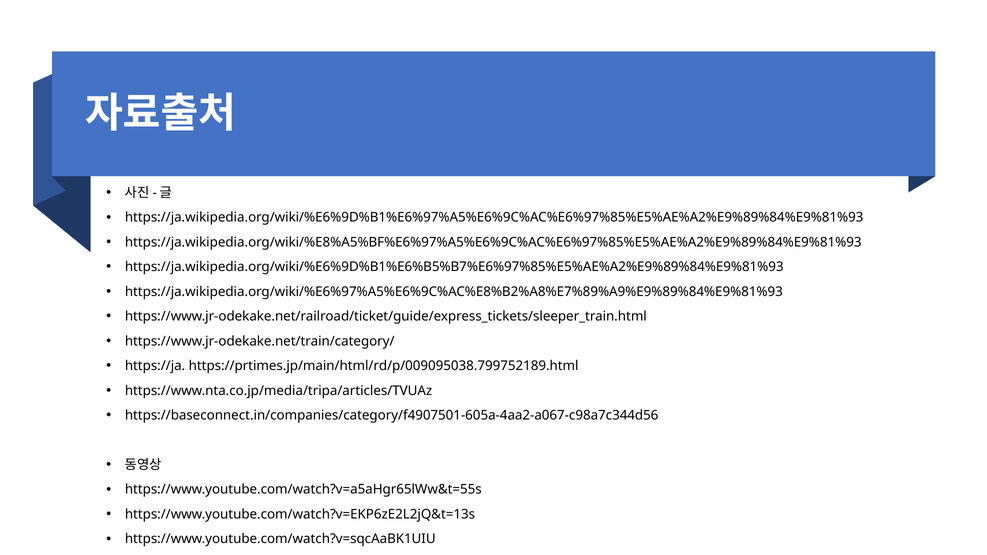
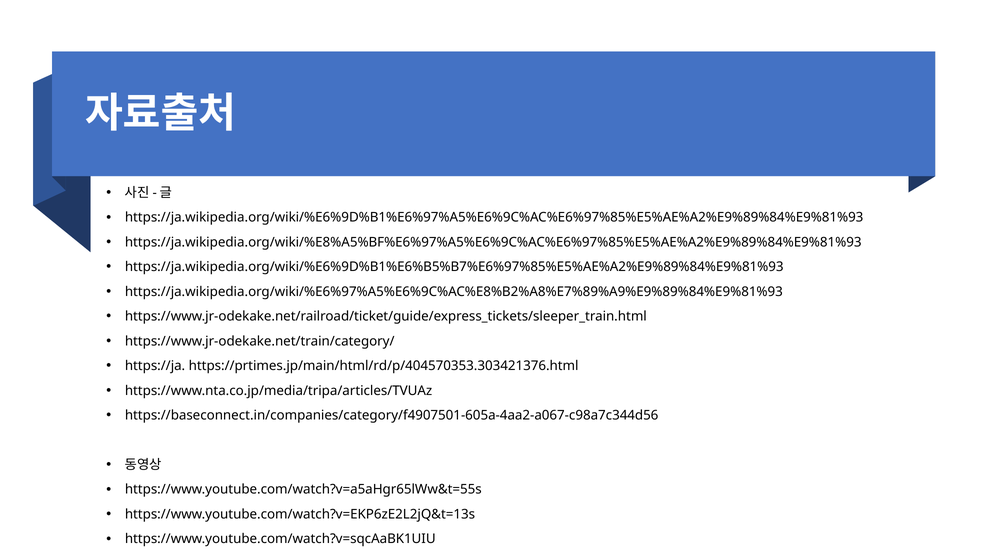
https://prtimes.jp/main/html/rd/p/009095038.799752189.html: https://prtimes.jp/main/html/rd/p/009095038.799752189.html -> https://prtimes.jp/main/html/rd/p/404570353.303421376.html (384, 366)
